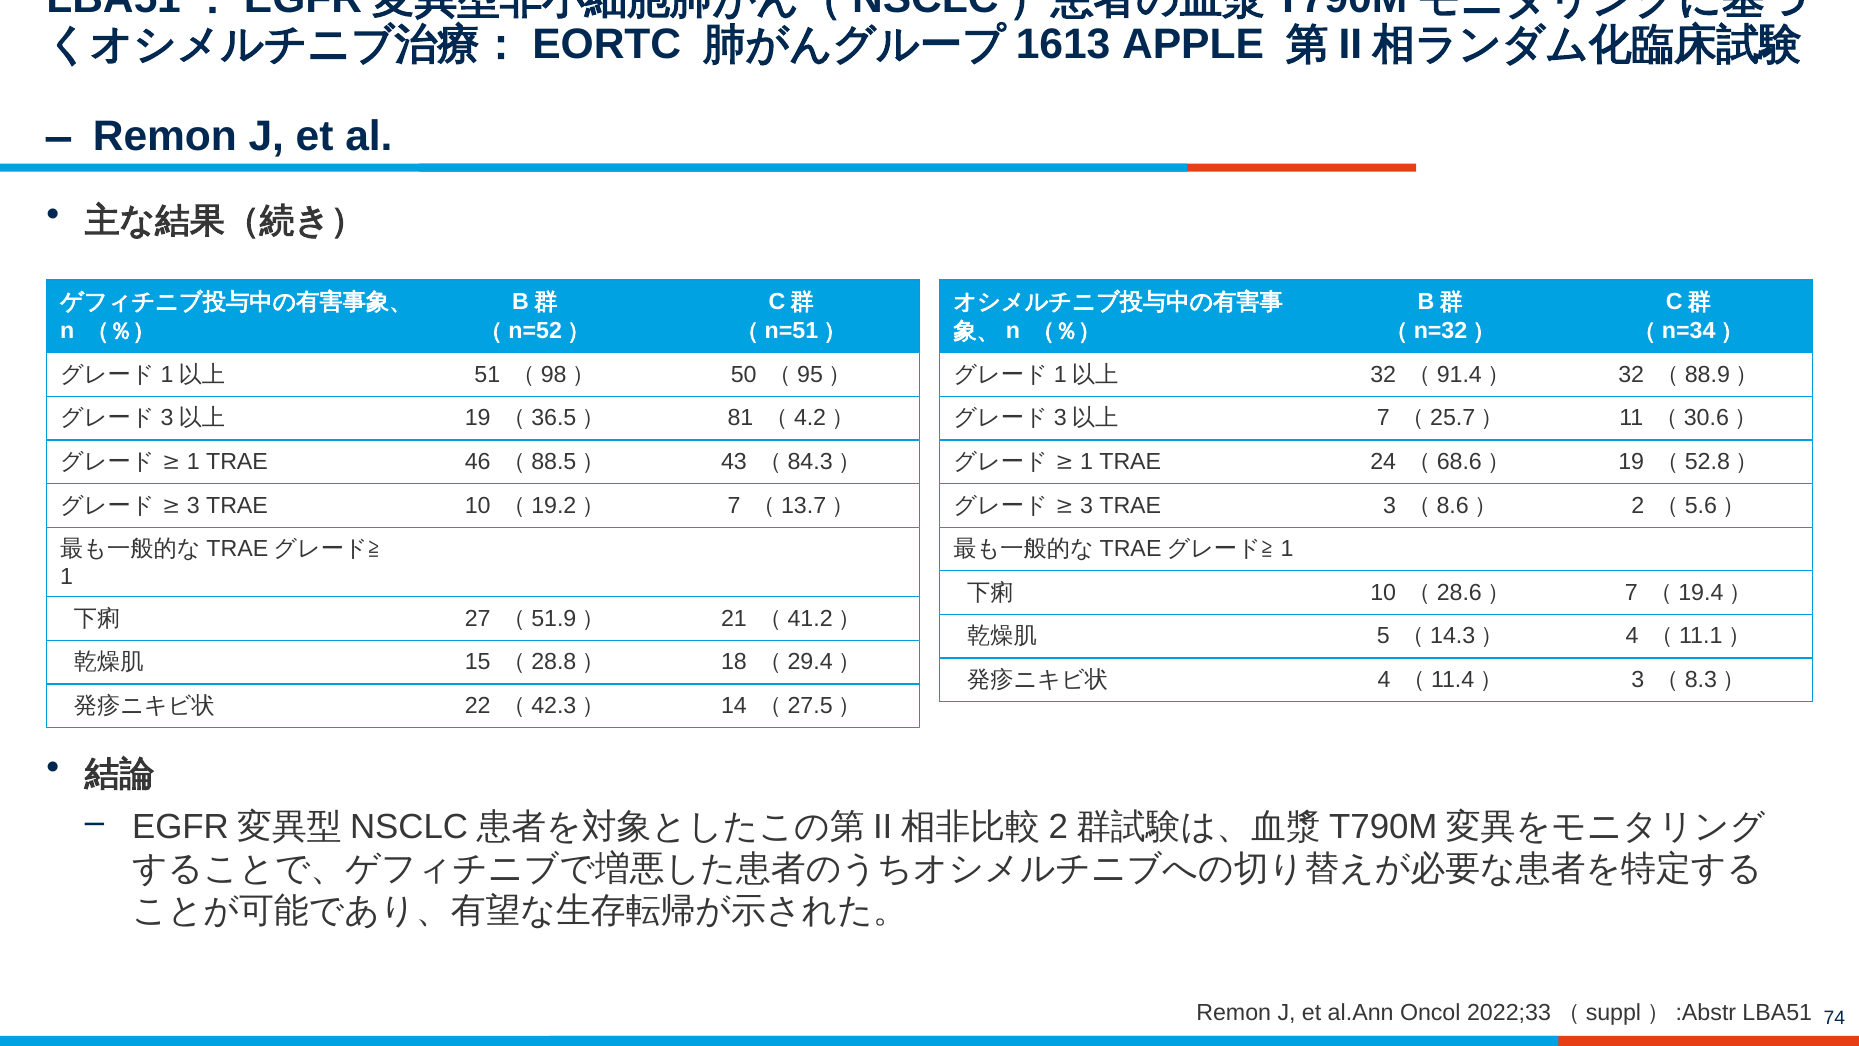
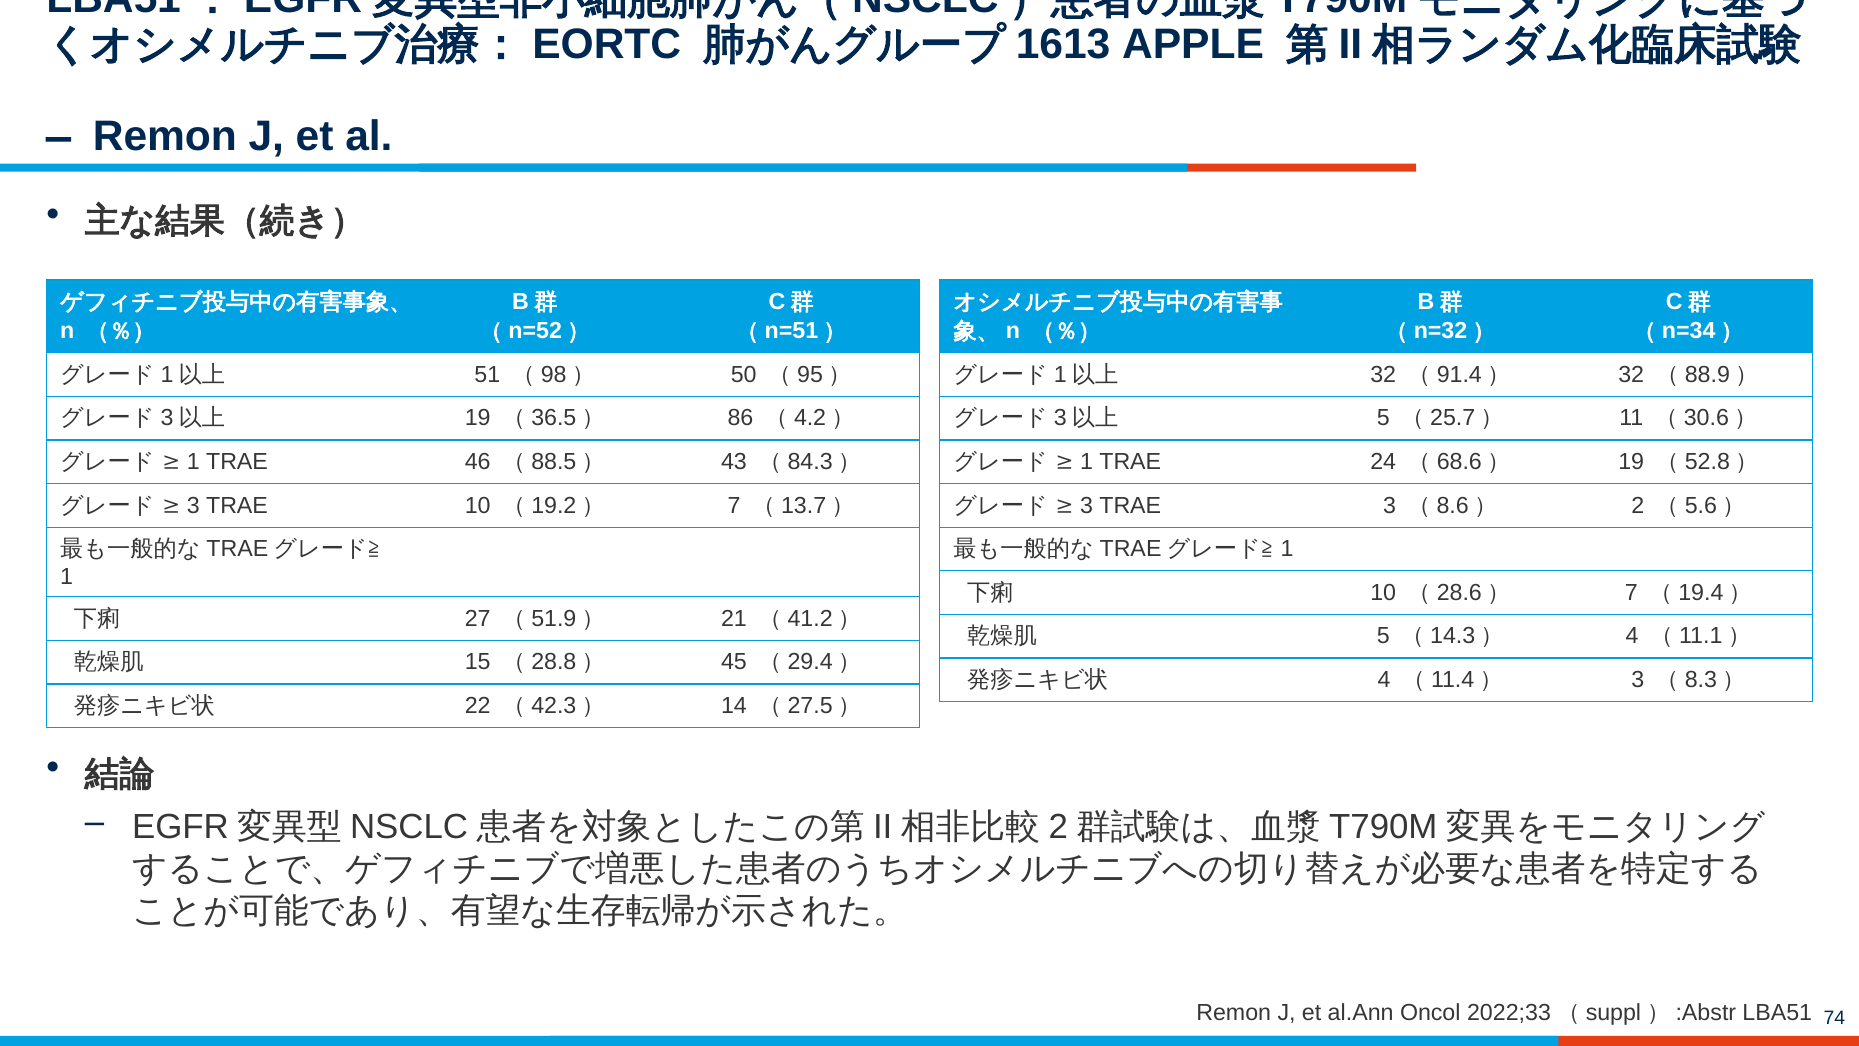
81: 81 -> 86 (740, 418)
7: 7 -> 5 (1383, 418)
18: 18 -> 45 (734, 662)
